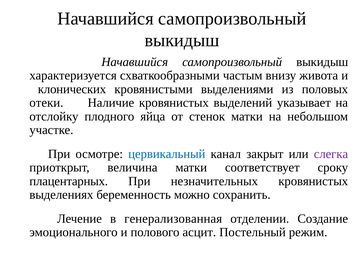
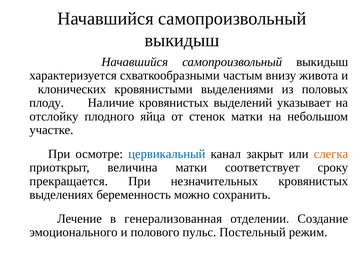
отеки: отеки -> плоду (47, 103)
слегка colour: purple -> orange (331, 154)
плацентарных: плацентарных -> прекращается (69, 181)
асцит: асцит -> пульс (199, 232)
